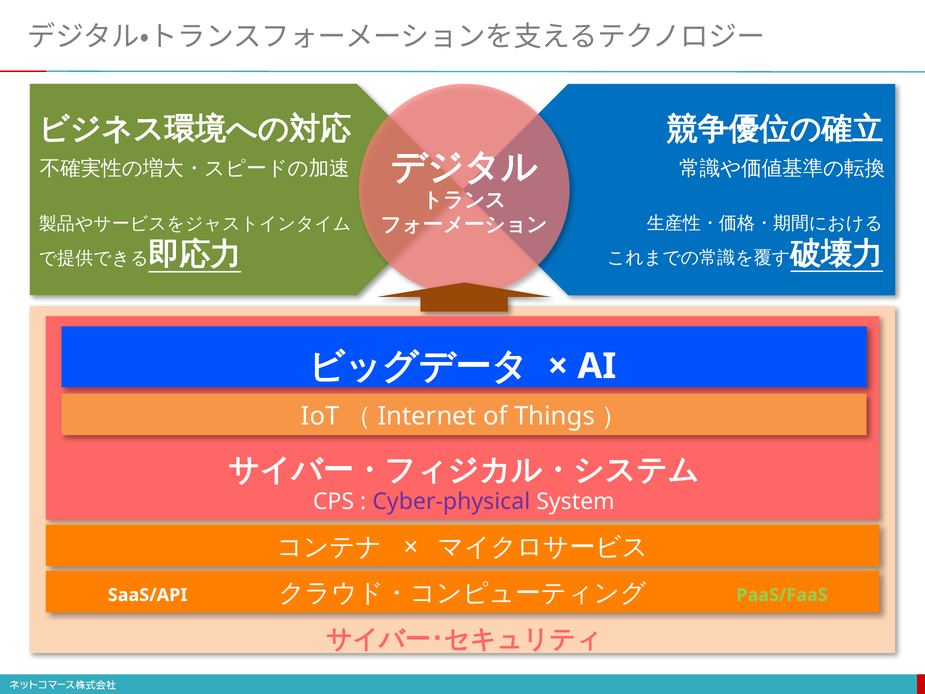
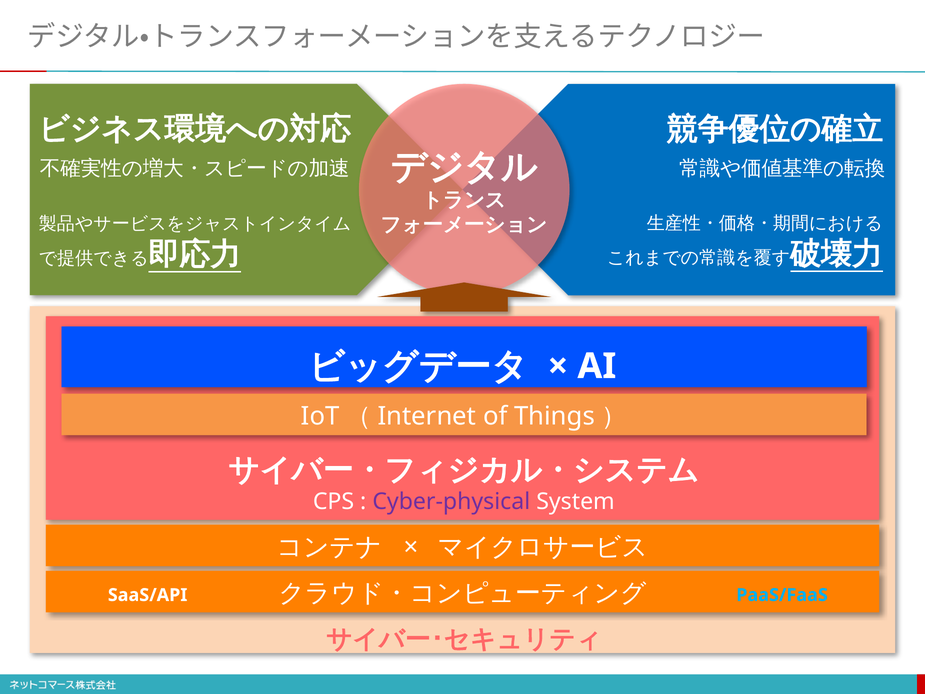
PaaS/FaaS colour: light green -> light blue (782, 595)
